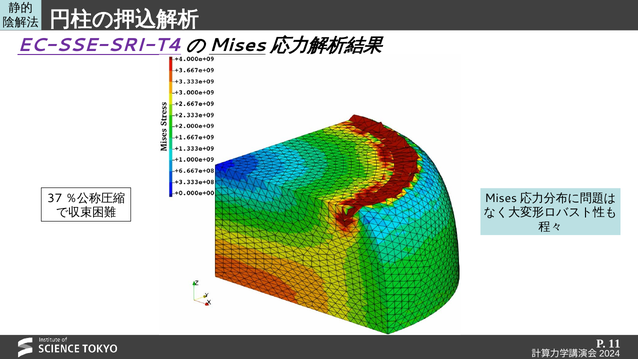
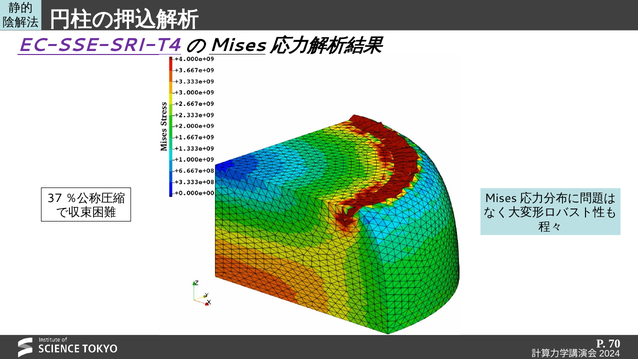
11: 11 -> 70 (614, 344)
